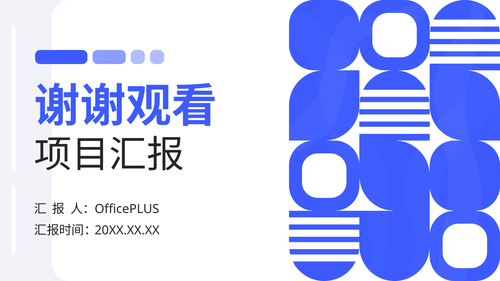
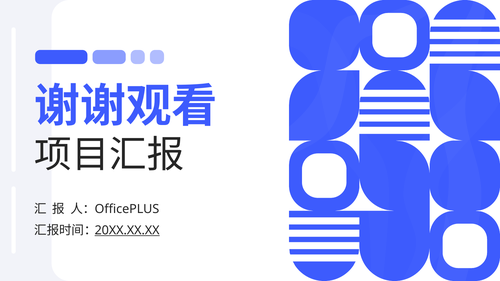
20XX.XX.XX underline: none -> present (127, 230)
